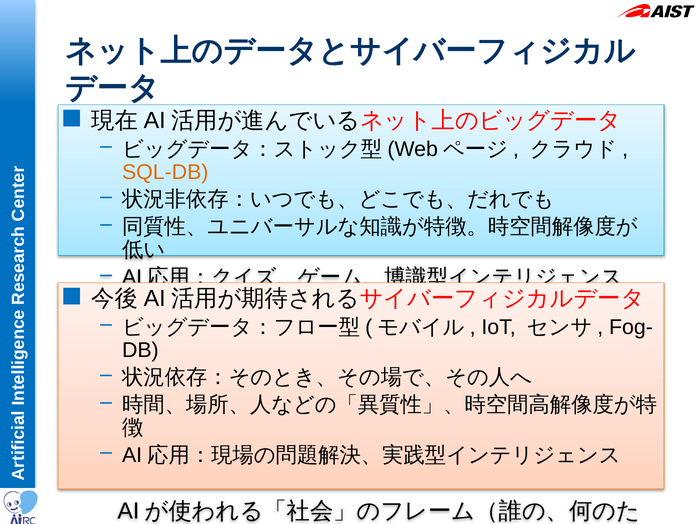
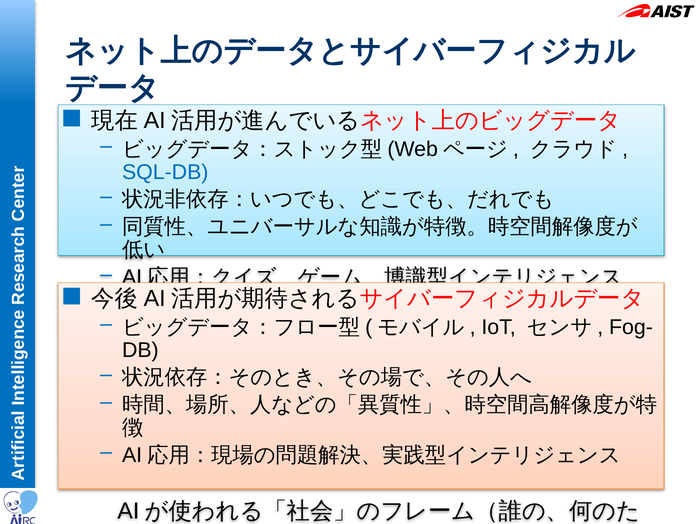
SQL-DB colour: orange -> blue (165, 172)
